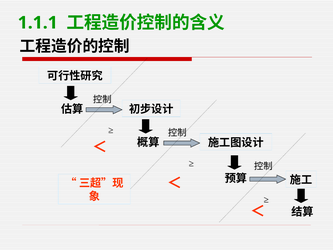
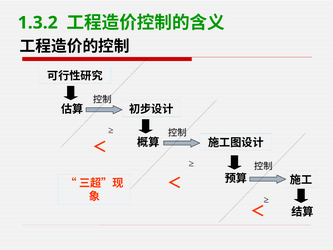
1.1.1: 1.1.1 -> 1.3.2 (38, 23)
